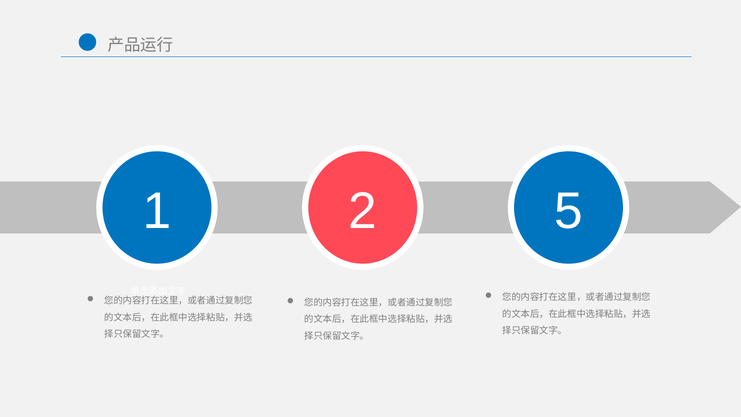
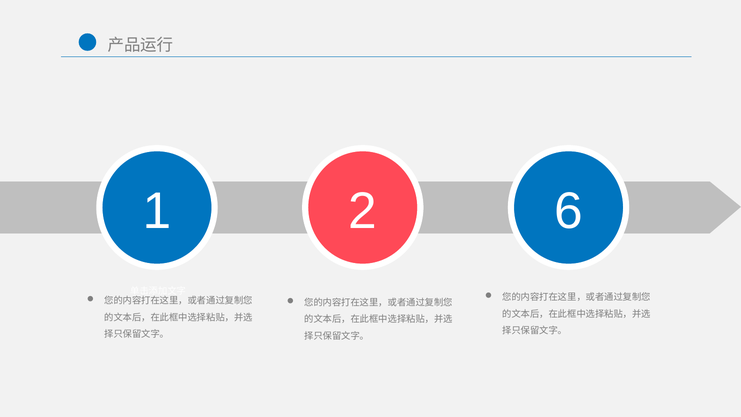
5: 5 -> 6 (569, 211)
